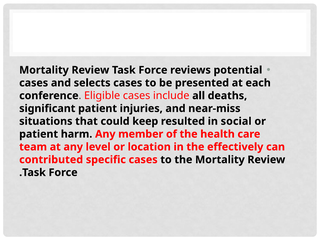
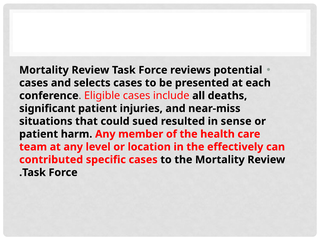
keep: keep -> sued (145, 121)
social: social -> sense (236, 121)
